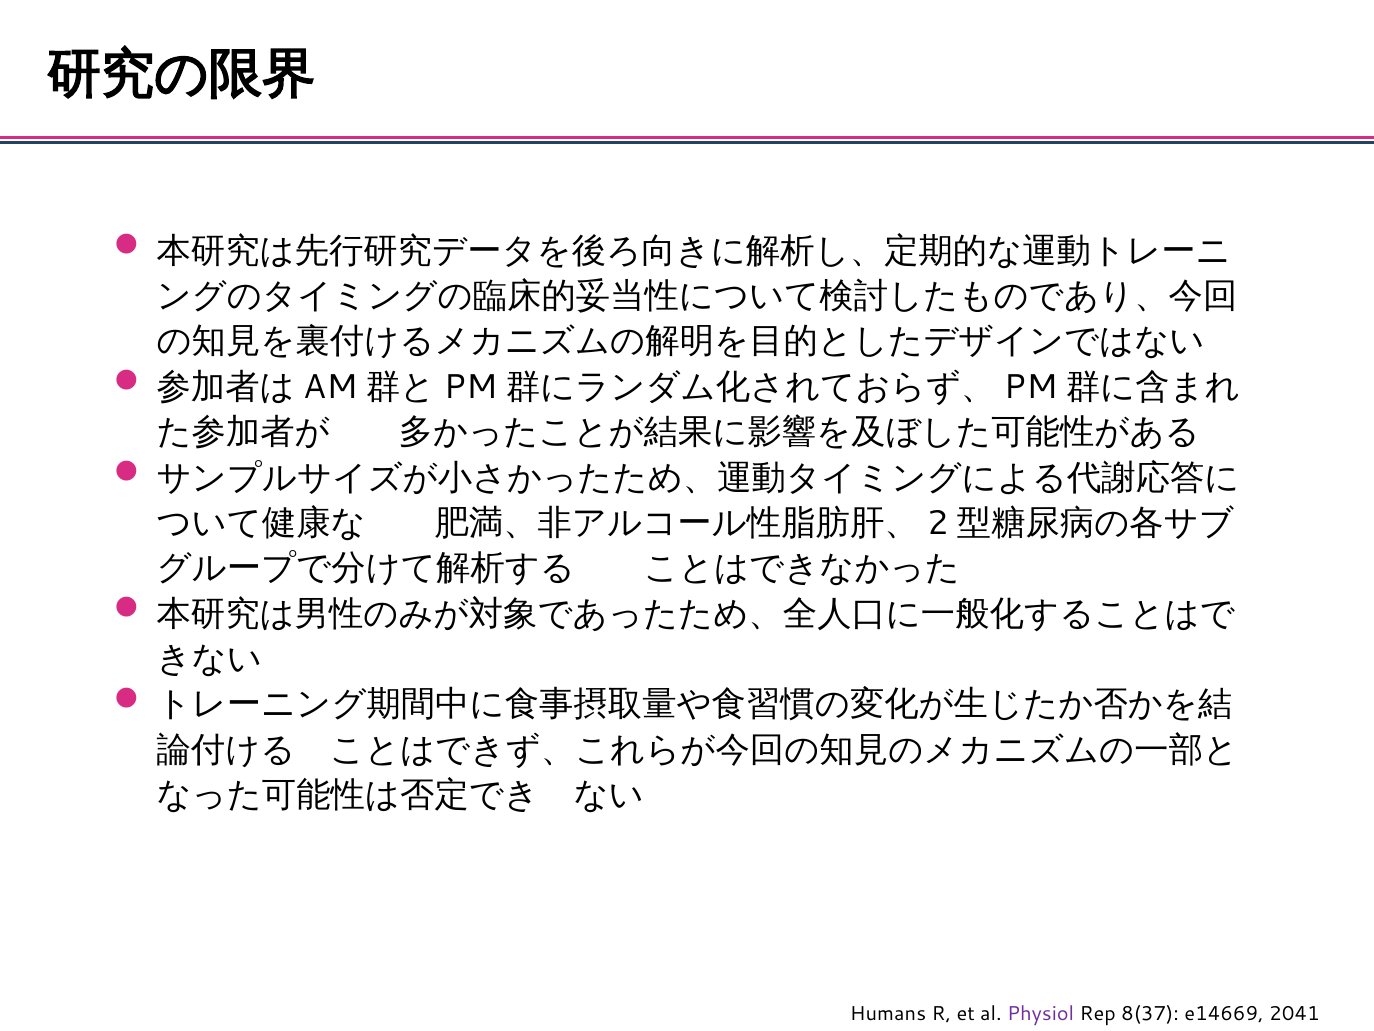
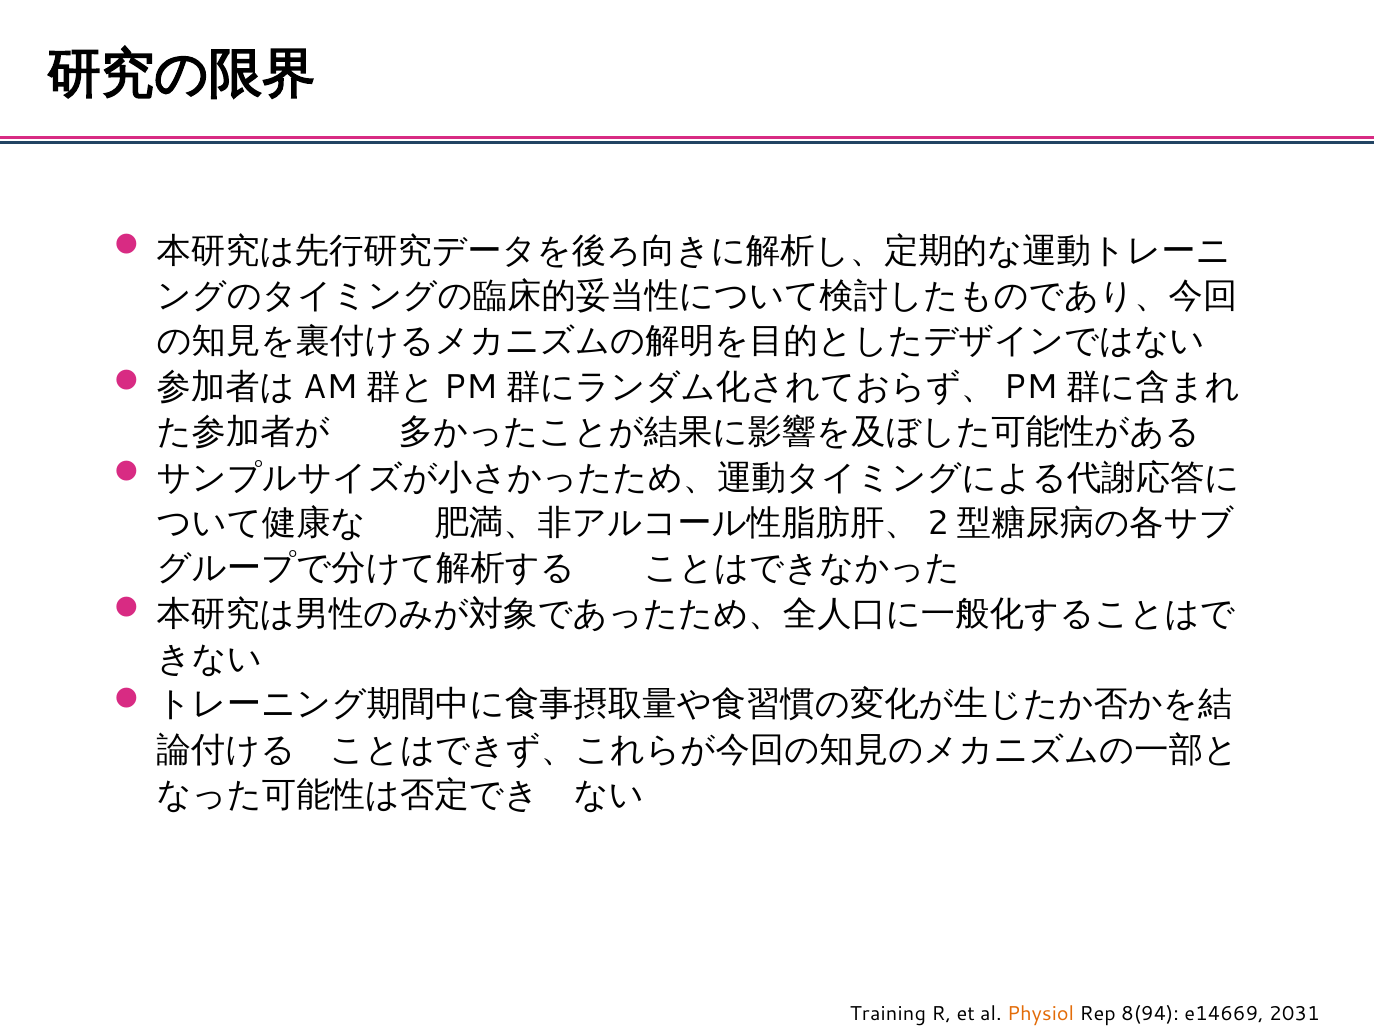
Humans: Humans -> Training (888, 1013)
Physiol colour: purple -> orange (1041, 1013)
8(37: 8(37 -> 8(94 (1150, 1013)
2041: 2041 -> 2031 (1294, 1013)
